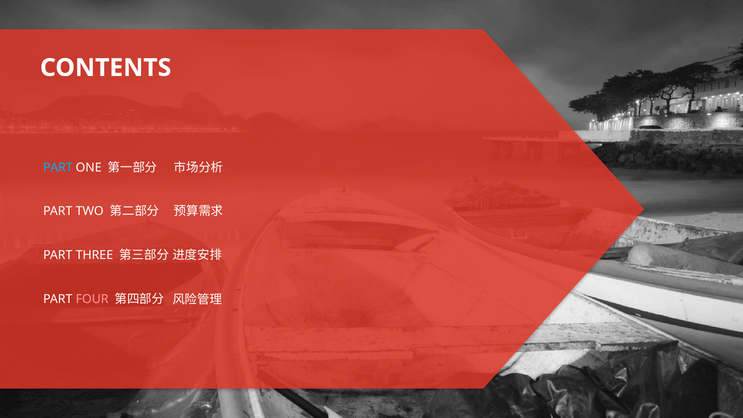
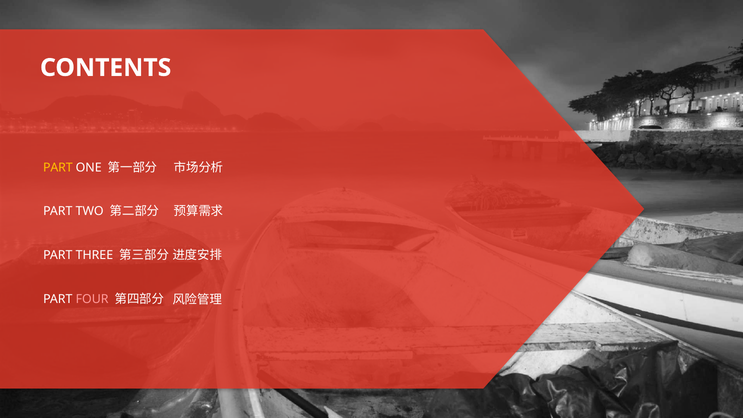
PART colour: light blue -> yellow (58, 167)
